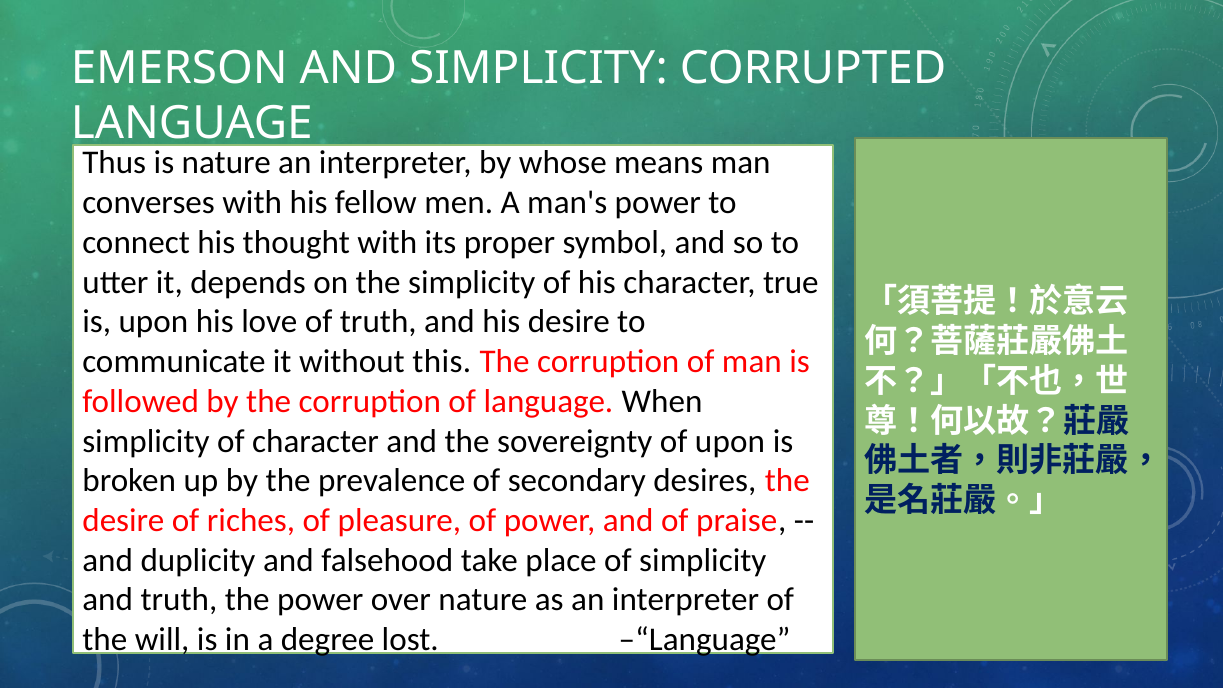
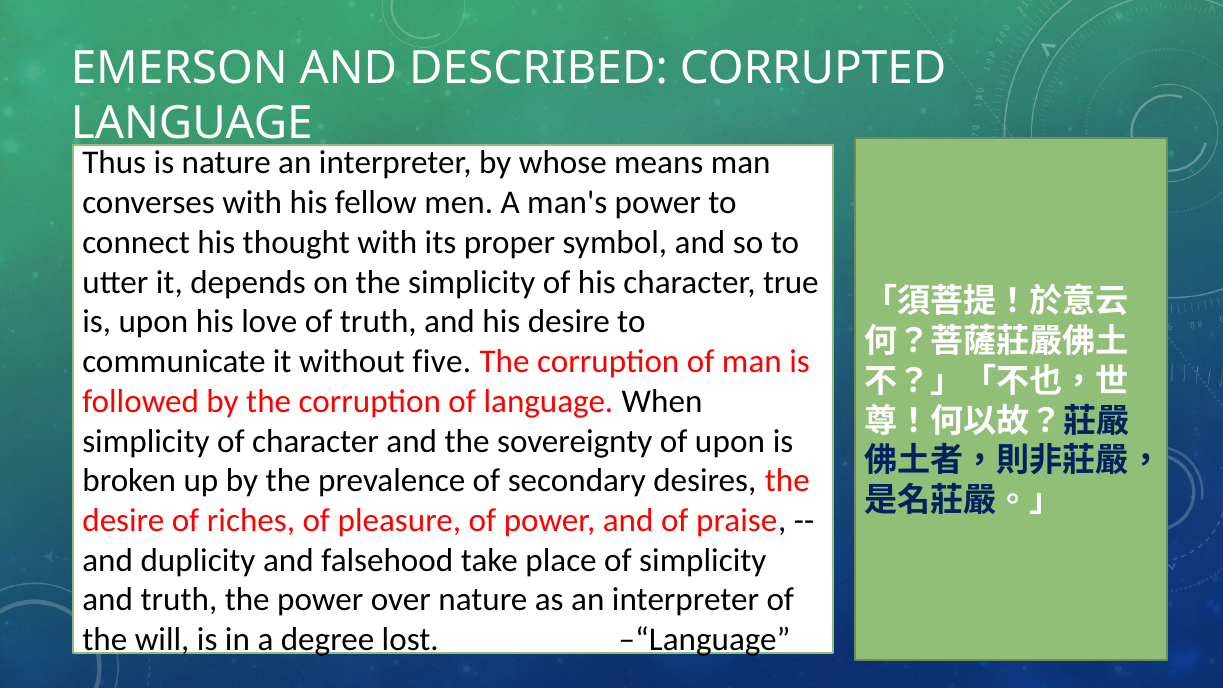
AND SIMPLICITY: SIMPLICITY -> DESCRIBED (538, 69)
this: this -> five (442, 362)
